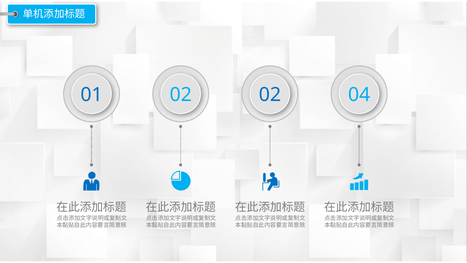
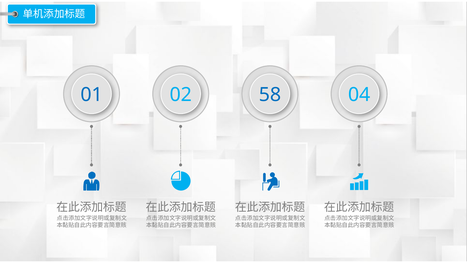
02 02: 02 -> 58 (270, 95)
